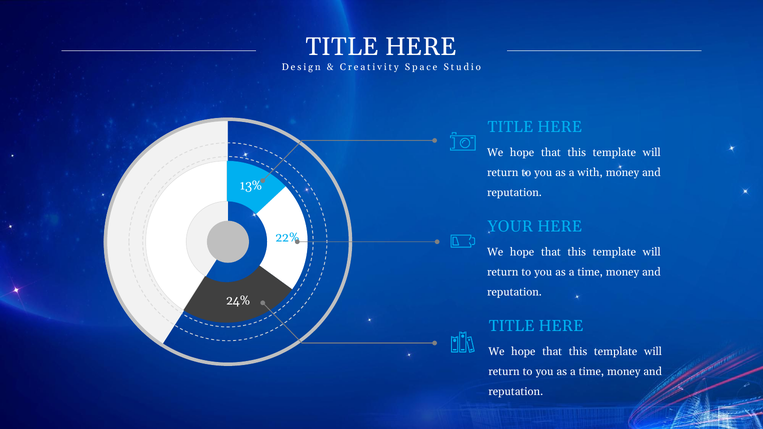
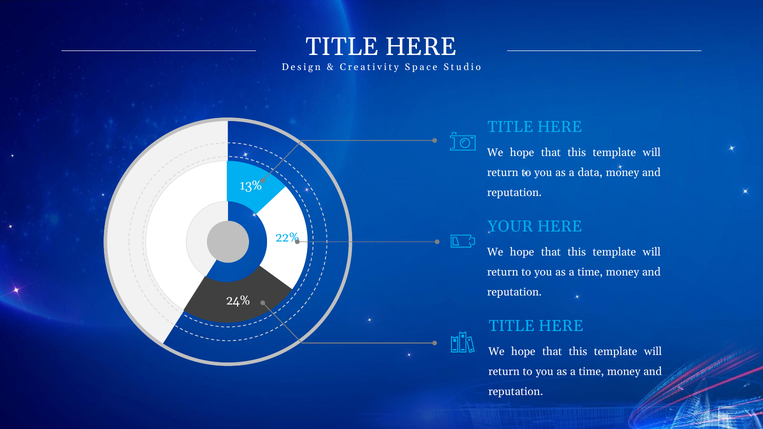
with: with -> data (590, 173)
